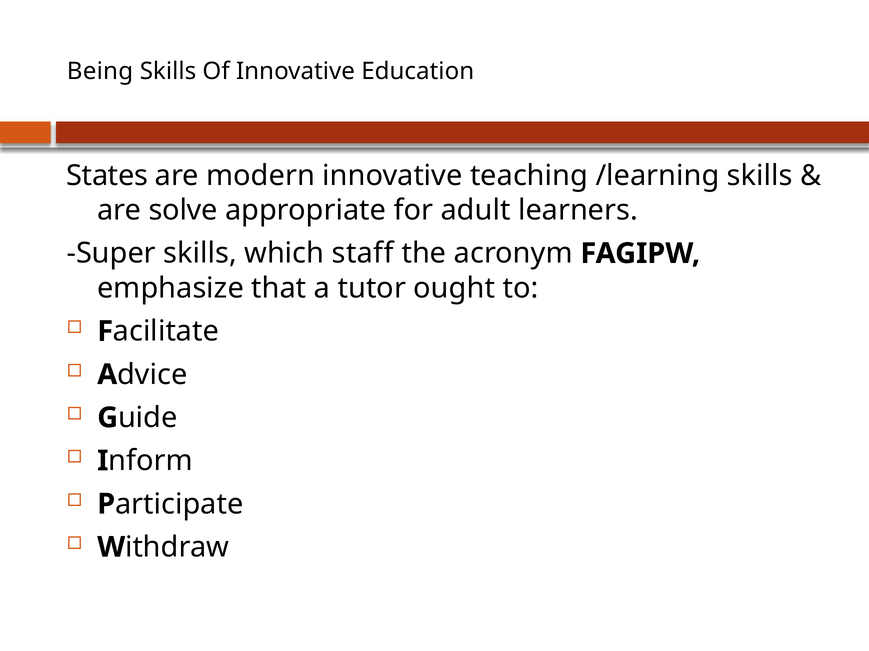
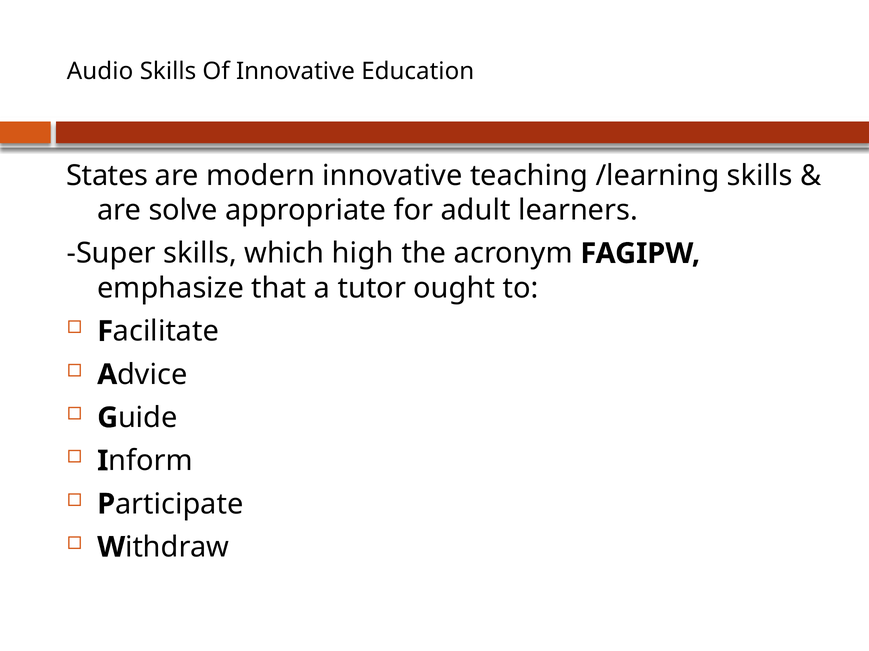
Being: Being -> Audio (100, 71)
staff: staff -> high (363, 254)
